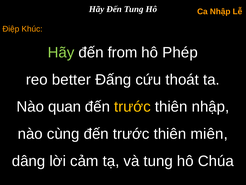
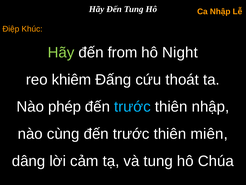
Phép: Phép -> Night (180, 52)
better: better -> khiêm (72, 79)
quan: quan -> phép (65, 106)
trước colour: yellow -> light blue (132, 106)
